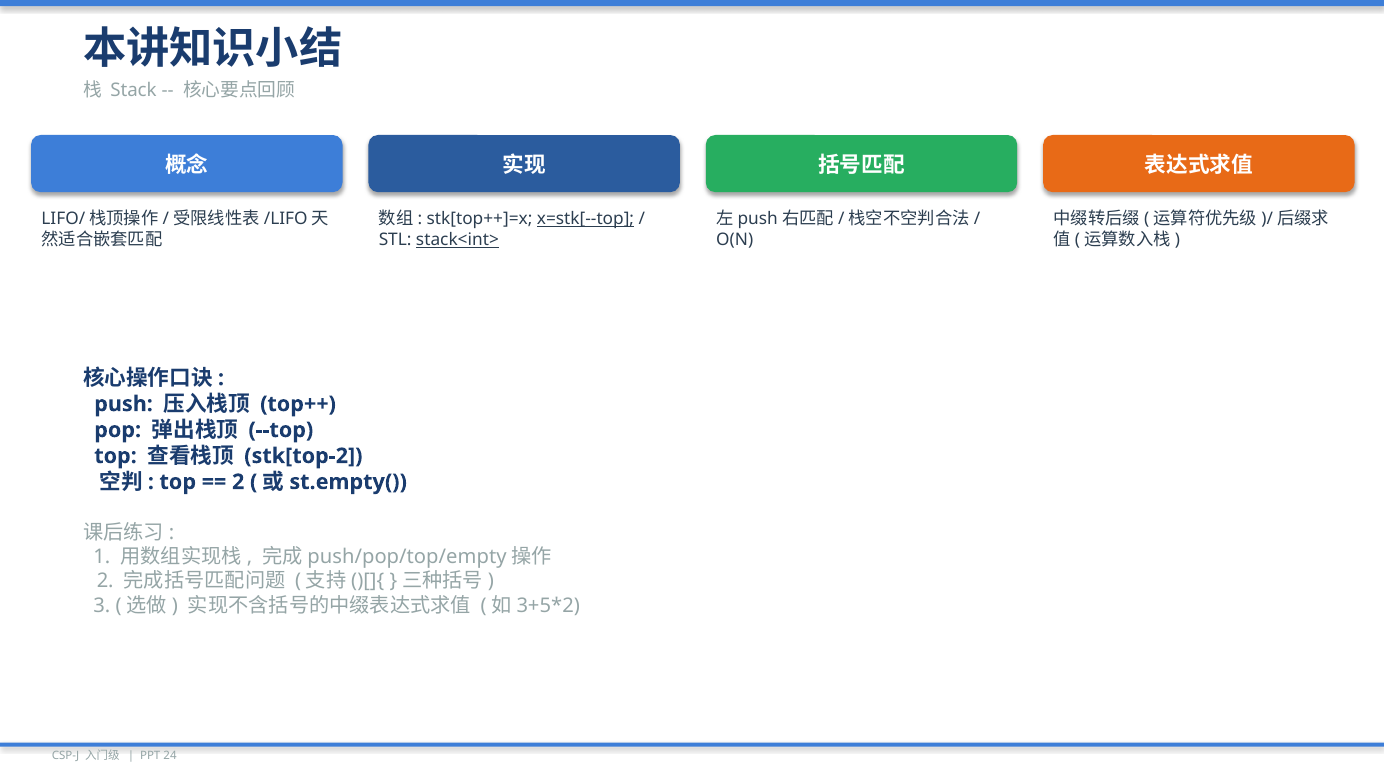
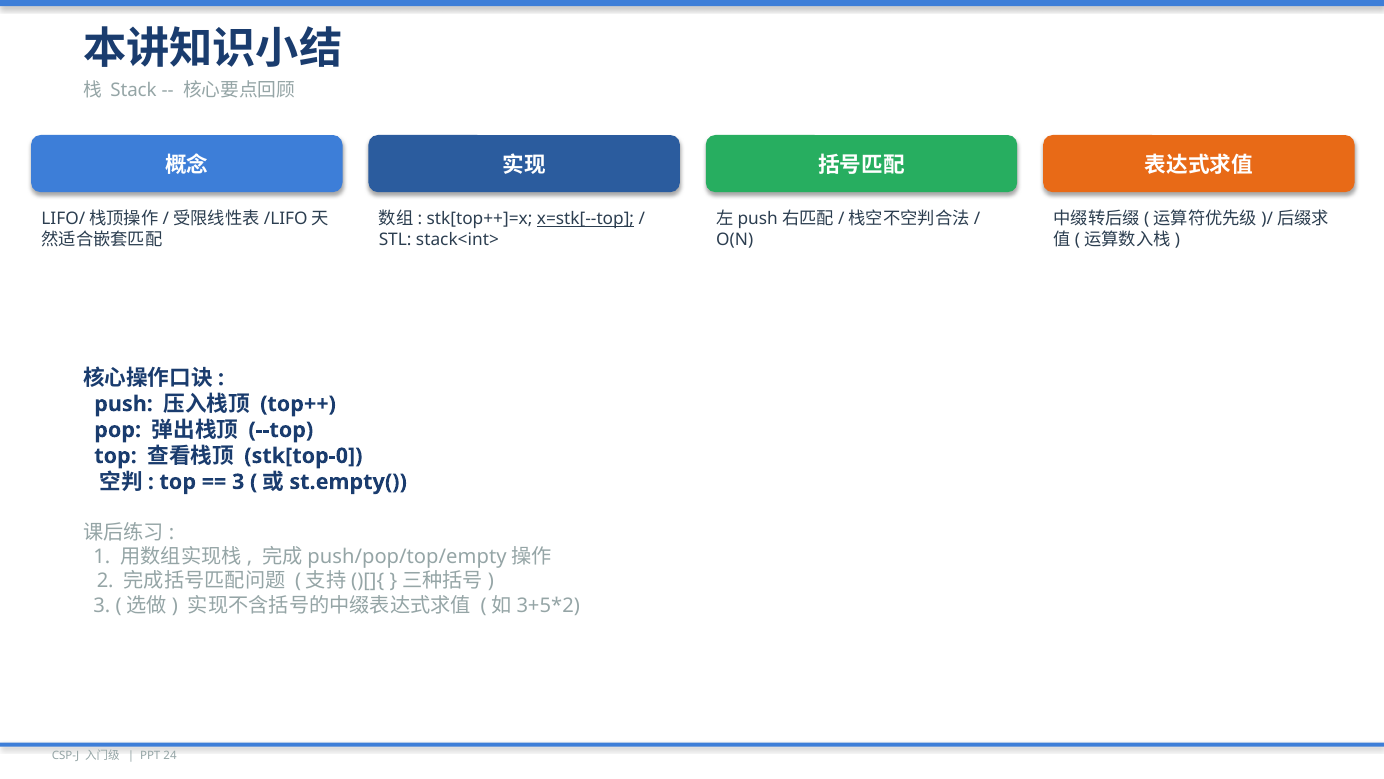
stack<int> underline: present -> none (457, 240)
stk[top-2: stk[top-2 -> stk[top-0 (303, 456)
2: 2 -> 3 (238, 482)
